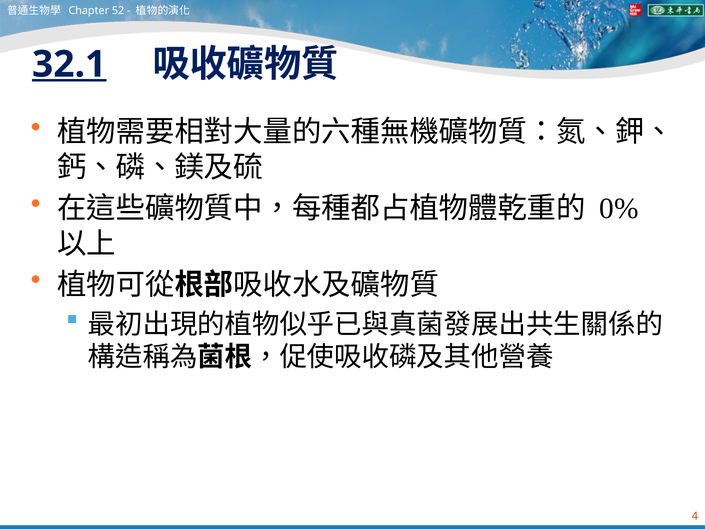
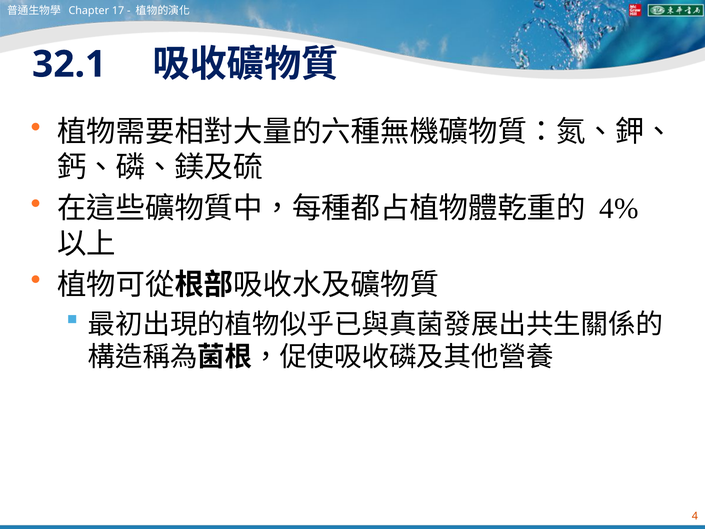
52: 52 -> 17 (118, 11)
32.1 underline: present -> none (69, 64)
0%: 0% -> 4% (619, 208)
